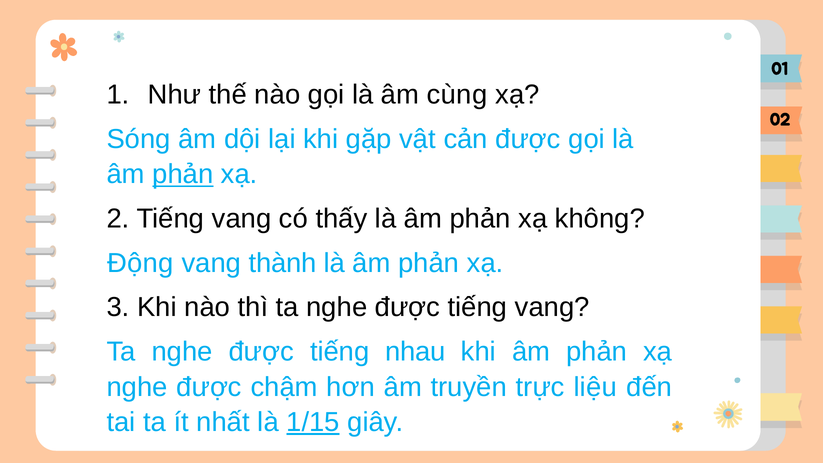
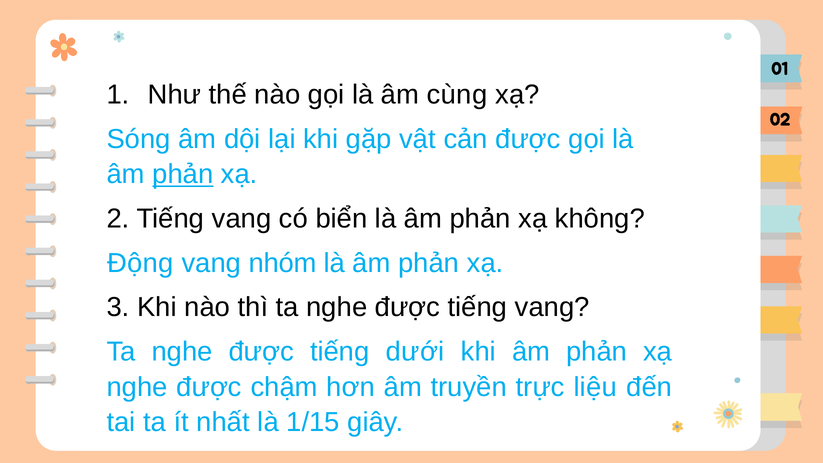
thấy: thấy -> biển (341, 219)
thành: thành -> nhóm (283, 263)
nhau: nhau -> dưới (415, 352)
1/15 underline: present -> none (313, 422)
